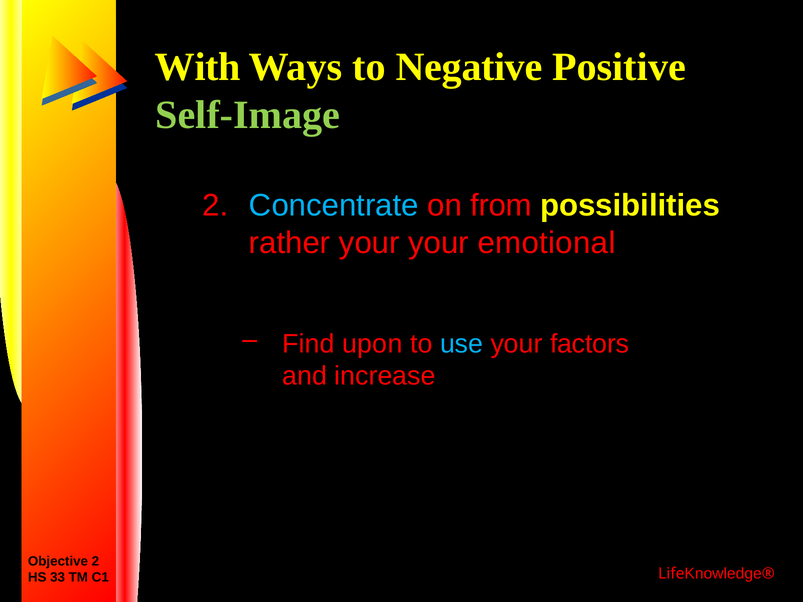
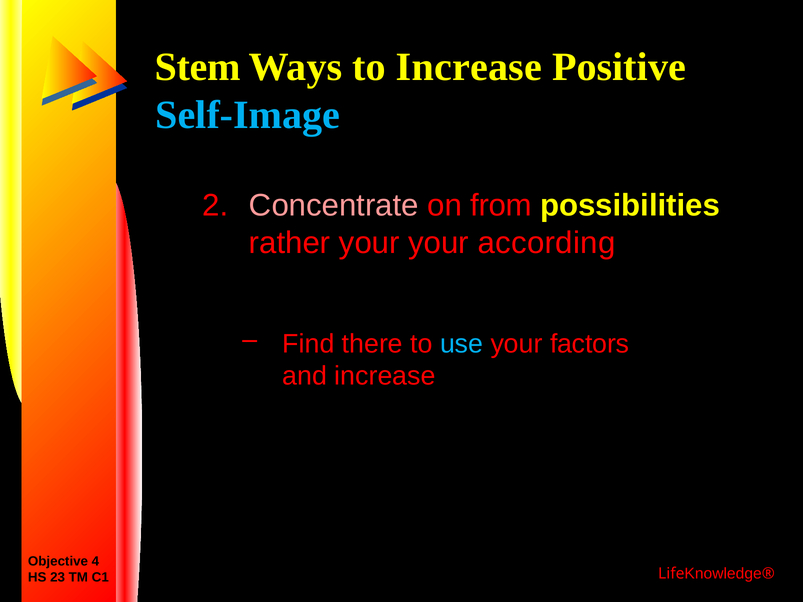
With: With -> Stem (198, 67)
to Negative: Negative -> Increase (469, 67)
Self-Image colour: light green -> light blue (248, 115)
Concentrate colour: light blue -> pink (334, 206)
emotional: emotional -> according (547, 243)
upon: upon -> there (372, 344)
Objective 2: 2 -> 4 (95, 562)
33: 33 -> 23 (58, 578)
